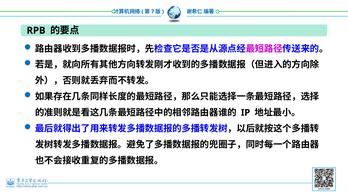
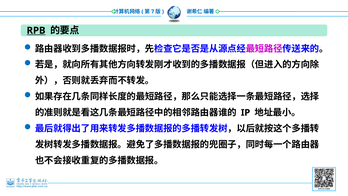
RPB underline: none -> present (36, 30)
